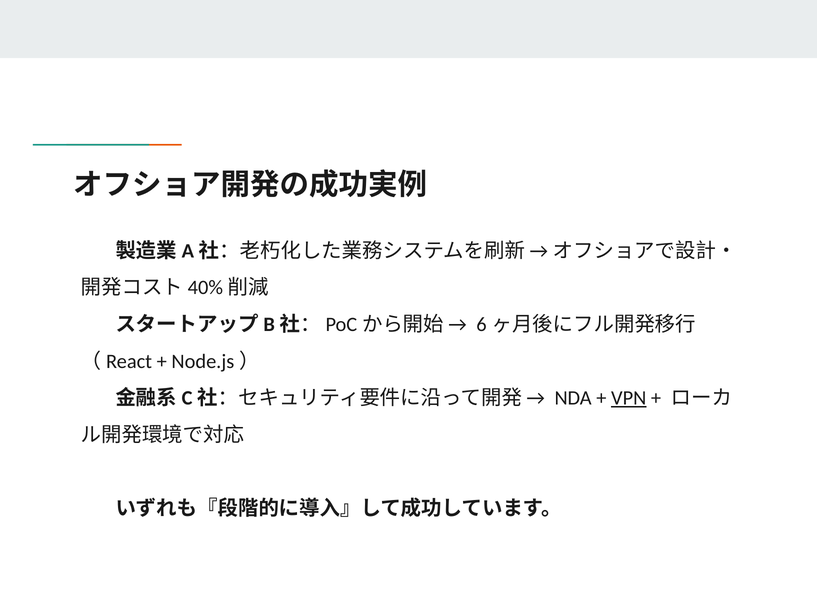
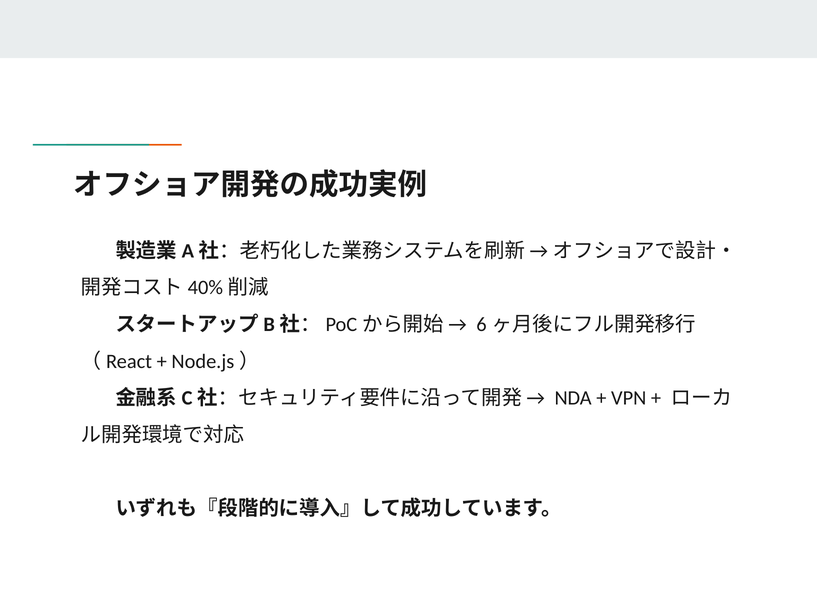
VPN underline: present -> none (629, 398)
